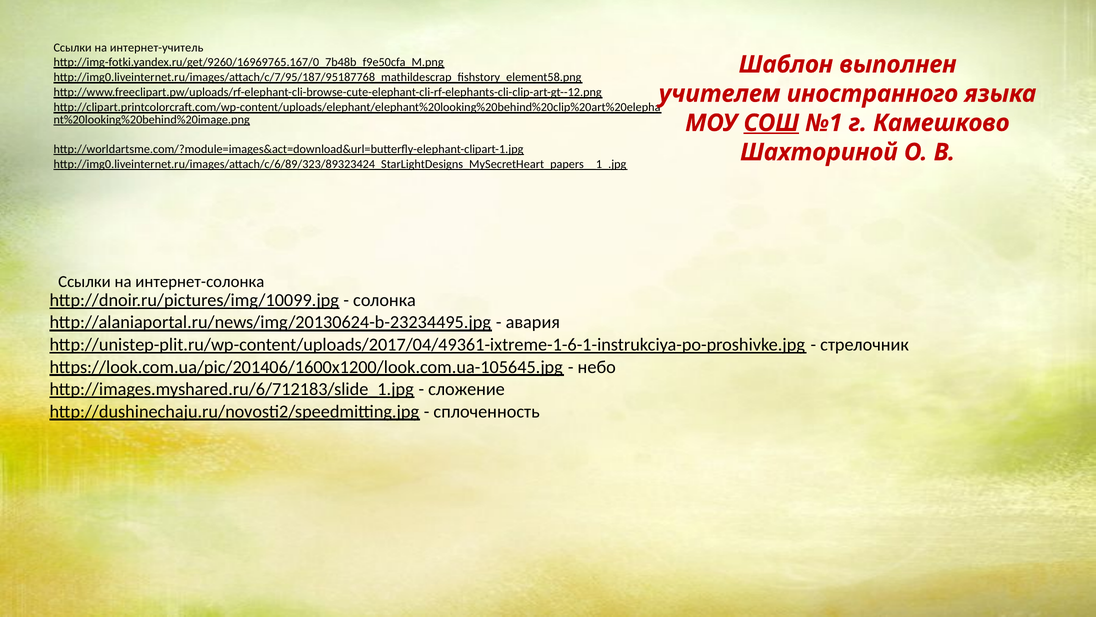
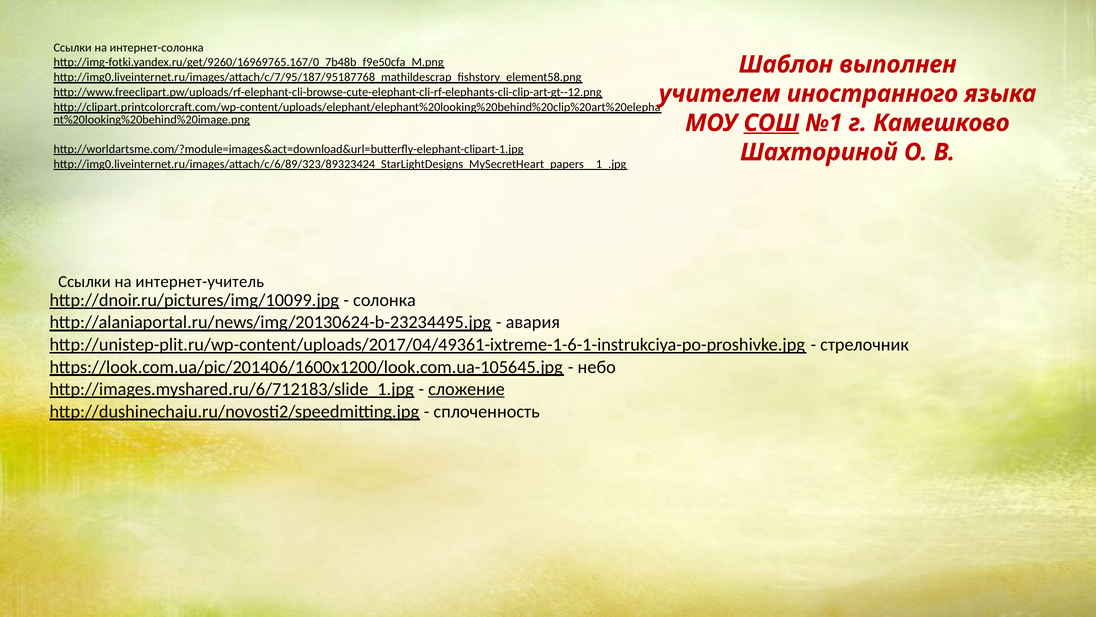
интернет-учитель: интернет-учитель -> интернет-солонка (157, 48)
интернет-солонка: интернет-солонка -> интернет-учитель (200, 282)
сложение underline: none -> present (466, 389)
